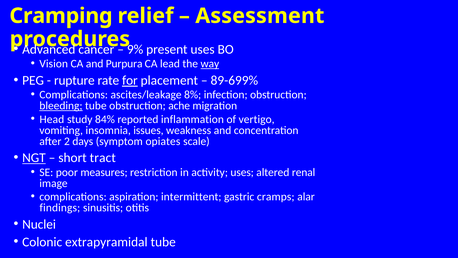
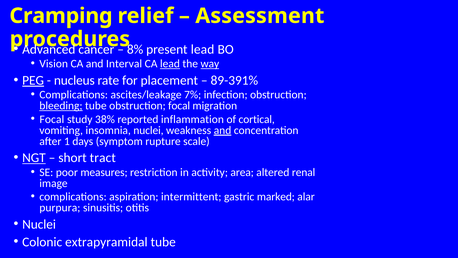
9%: 9% -> 8% (135, 49)
present uses: uses -> lead (203, 49)
Purpura: Purpura -> Interval (124, 64)
lead underline: none -> present (170, 64)
PEG underline: none -> present (33, 80)
rupture: rupture -> nucleus (74, 80)
for underline: present -> none (130, 80)
89-699%: 89-699% -> 89-391% (234, 80)
8%: 8% -> 7% (193, 95)
obstruction ache: ache -> focal (179, 106)
Head: Head -> Focal (52, 119)
84%: 84% -> 38% (105, 119)
vertigo: vertigo -> cortical (257, 119)
insomnia issues: issues -> nuclei (148, 130)
and underline: none -> present (223, 130)
2: 2 -> 1 (67, 141)
opiates: opiates -> rupture (163, 141)
activity uses: uses -> area (242, 172)
cramps: cramps -> marked (276, 196)
findings: findings -> purpura (60, 207)
